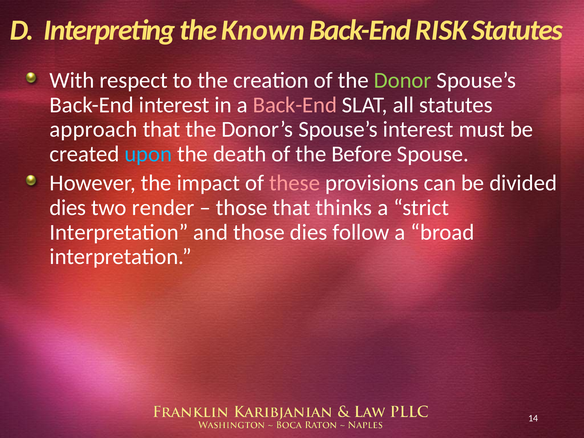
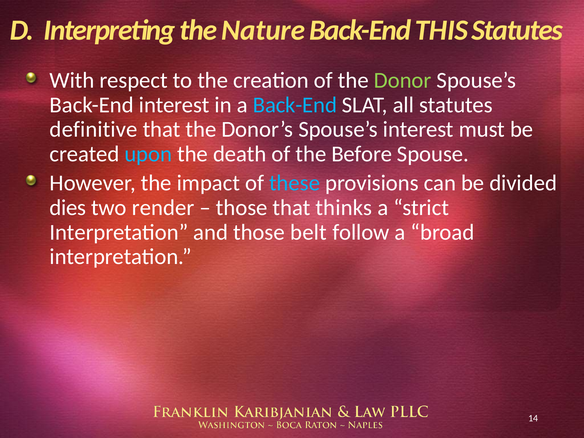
Known: Known -> Nature (263, 30)
RISK: RISK -> THIS (441, 30)
Back-End colour: pink -> light blue (295, 105)
approach: approach -> definitive (94, 129)
these colour: pink -> light blue (295, 183)
those dies: dies -> belt (309, 232)
